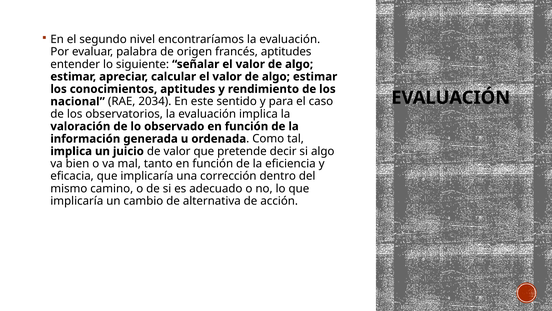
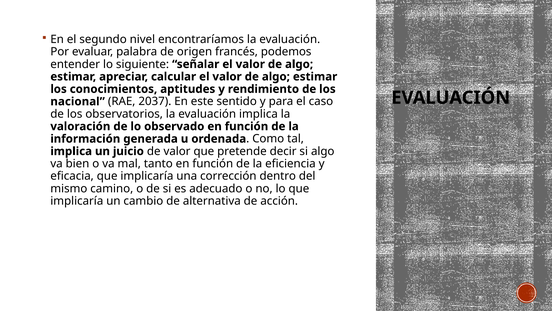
francés aptitudes: aptitudes -> podemos (286, 52)
2034: 2034 -> 2037 (155, 101)
